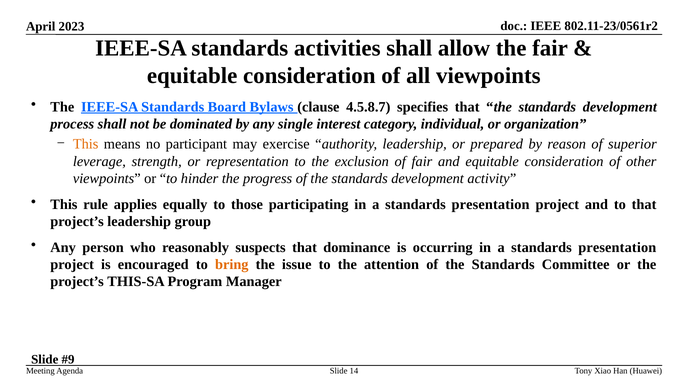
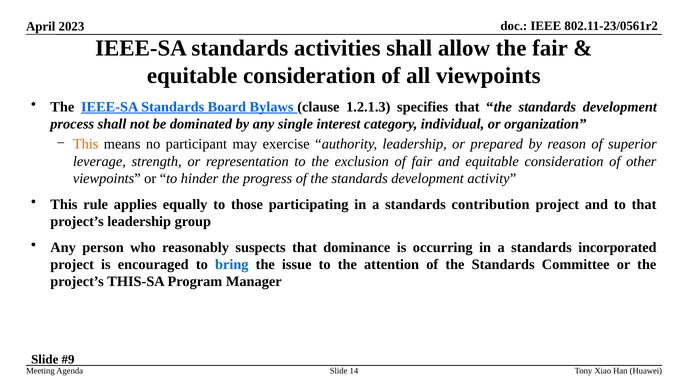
4.5.8.7: 4.5.8.7 -> 1.2.1.3 (368, 107)
presentation: presentation -> contribution (491, 204)
presentation: presentation -> incorporated (617, 247)
bring colour: orange -> blue (232, 265)
